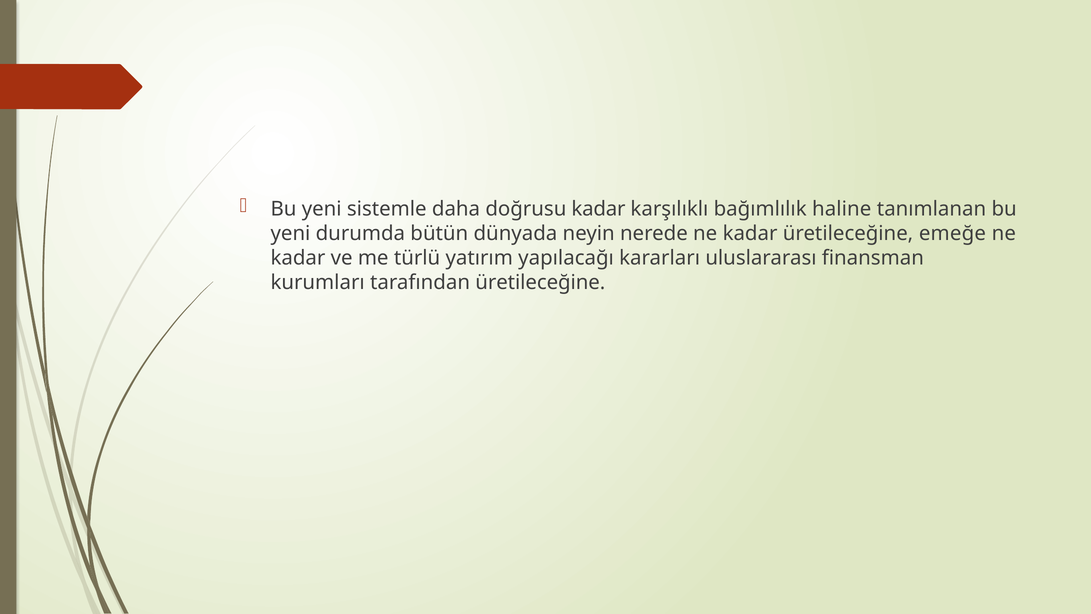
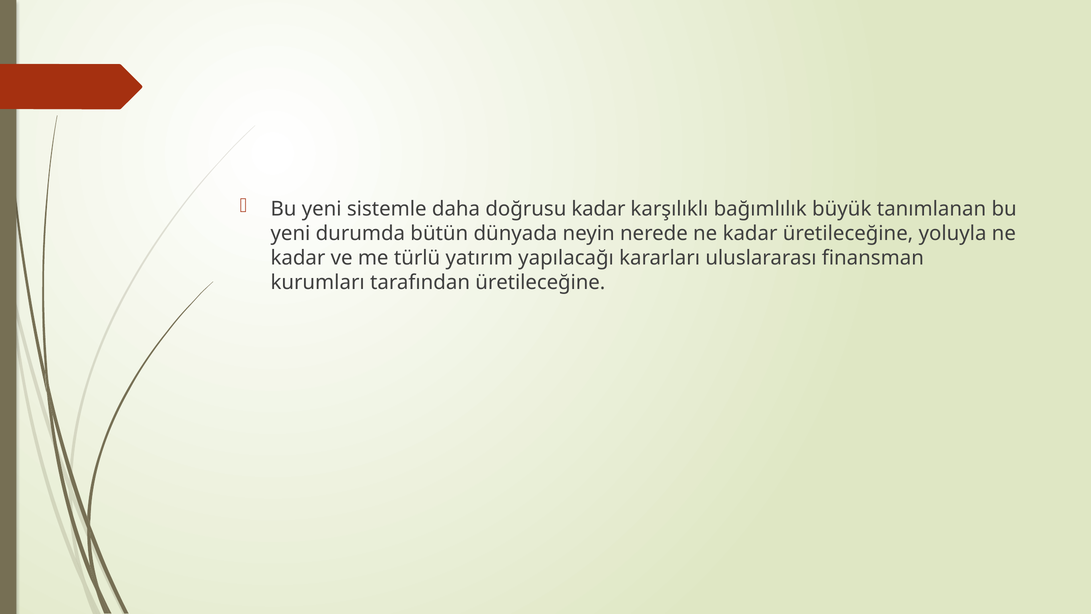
haline: haline -> büyük (842, 209)
emeğe: emeğe -> yoluyla (953, 233)
